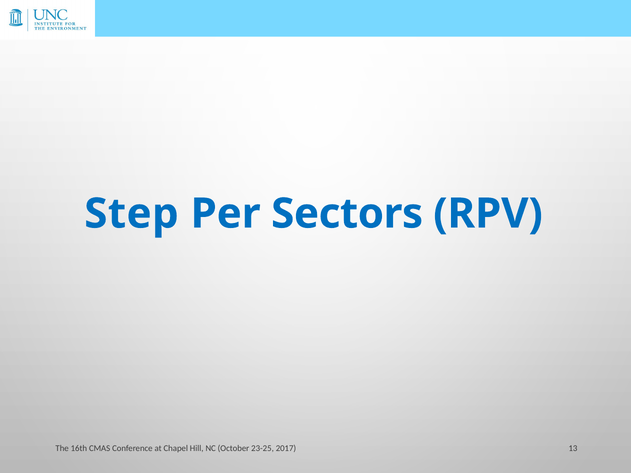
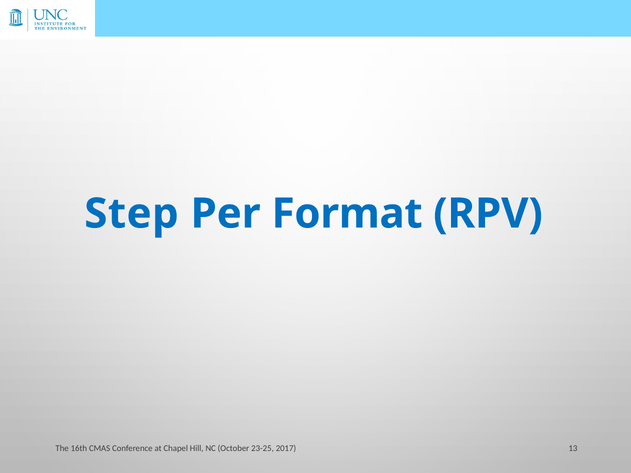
Sectors: Sectors -> Format (347, 214)
